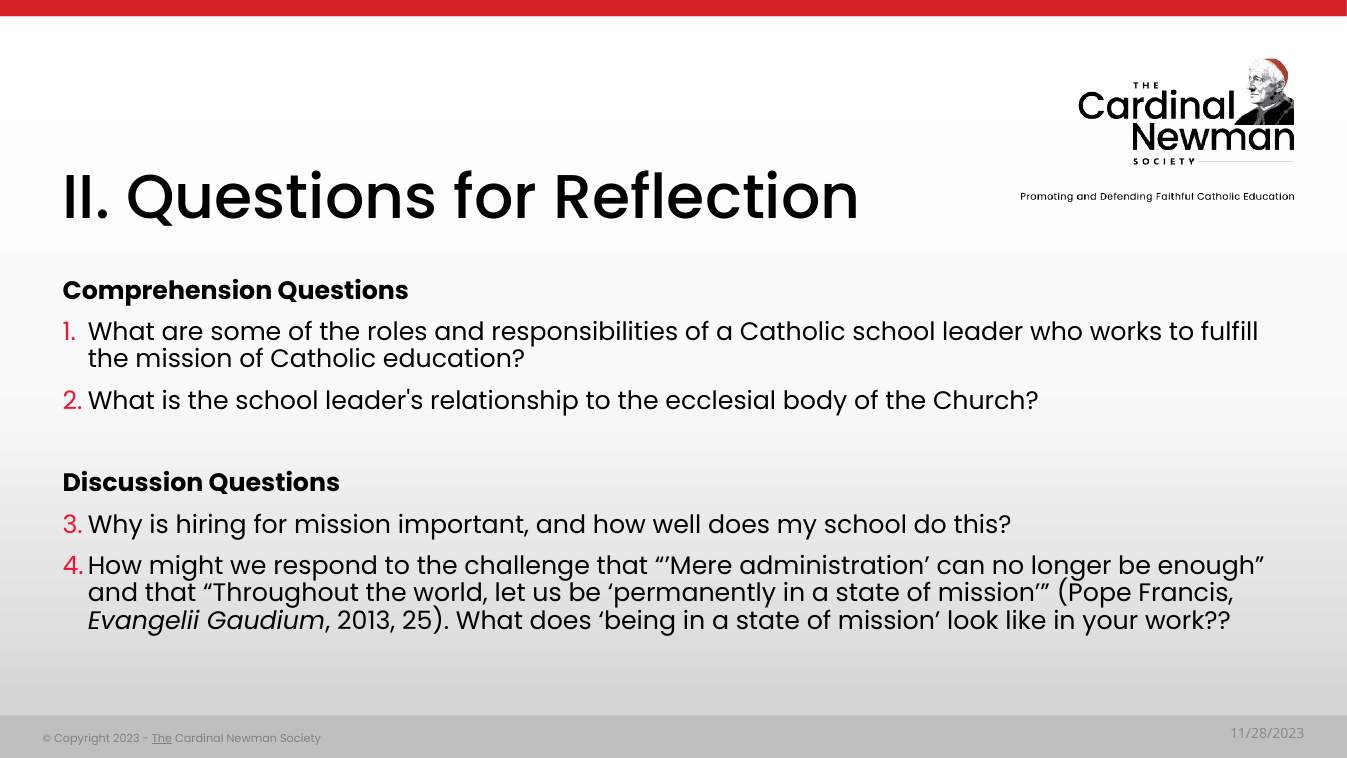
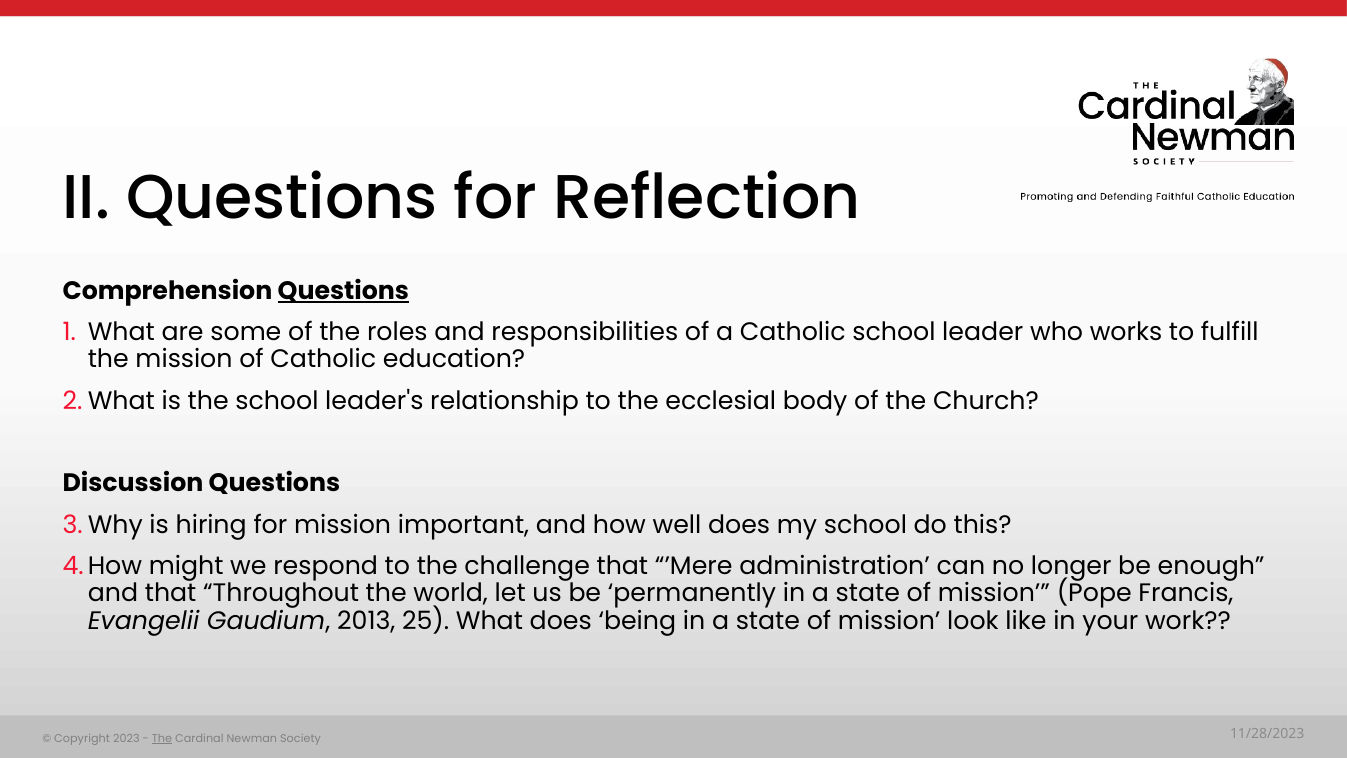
Questions underline: none -> present (343, 291)
